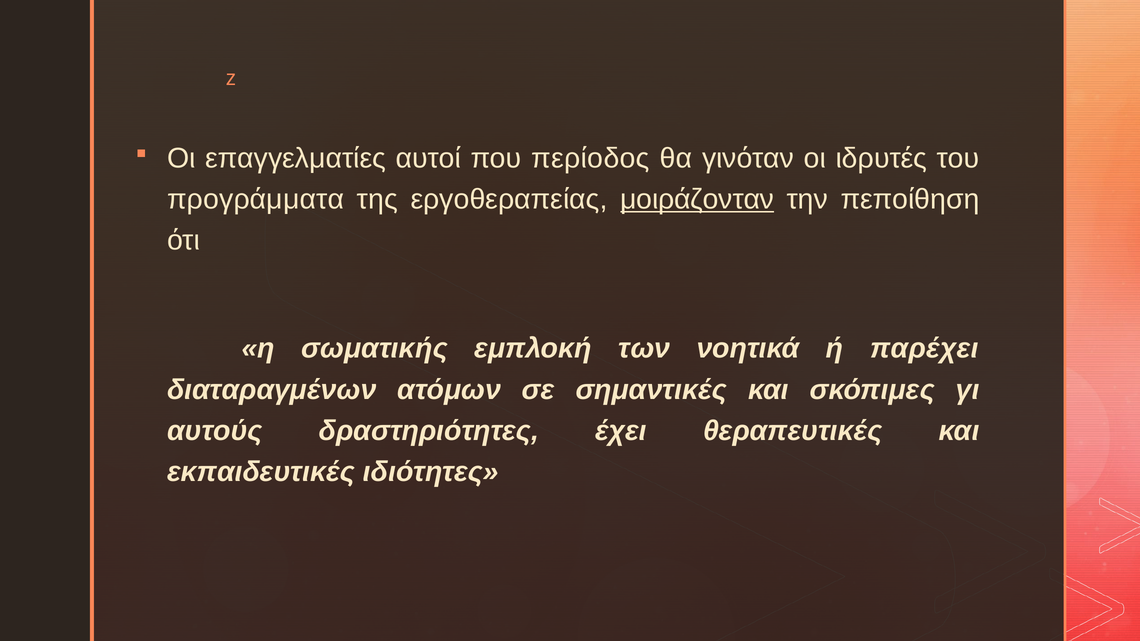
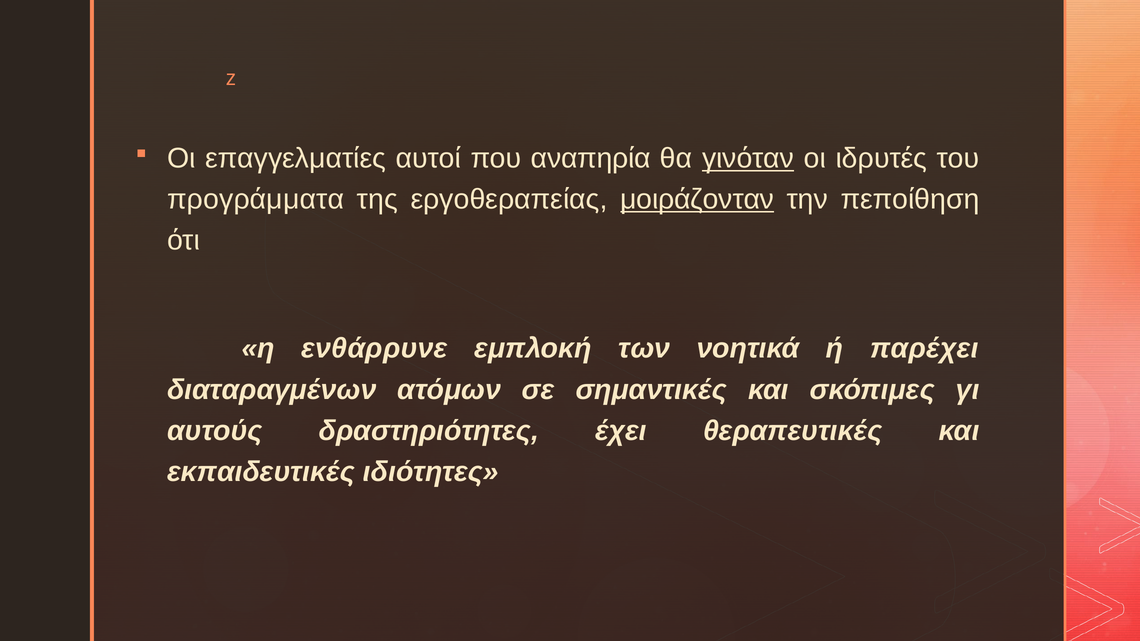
περίοδος: περίοδος -> αναπηρία (591, 158)
γινόταν underline: none -> present (748, 158)
σωματικής: σωματικής -> ενθάρρυνε (374, 349)
